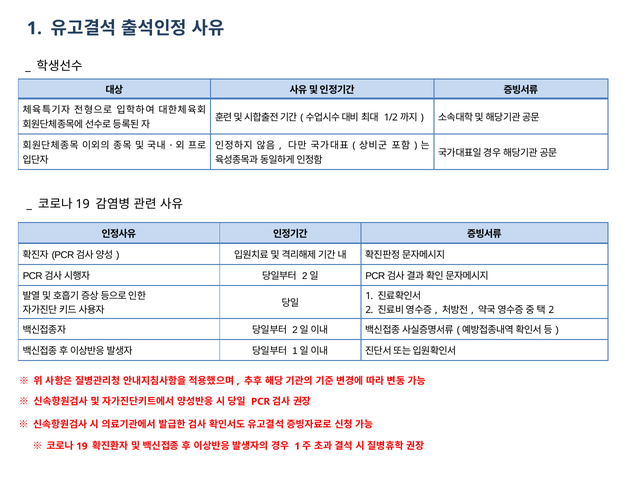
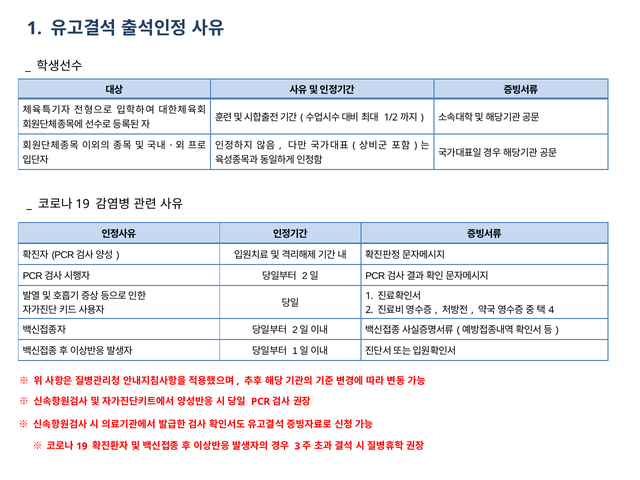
2: 2 -> 4 (551, 310)
1: 1 -> 3 (297, 446)
